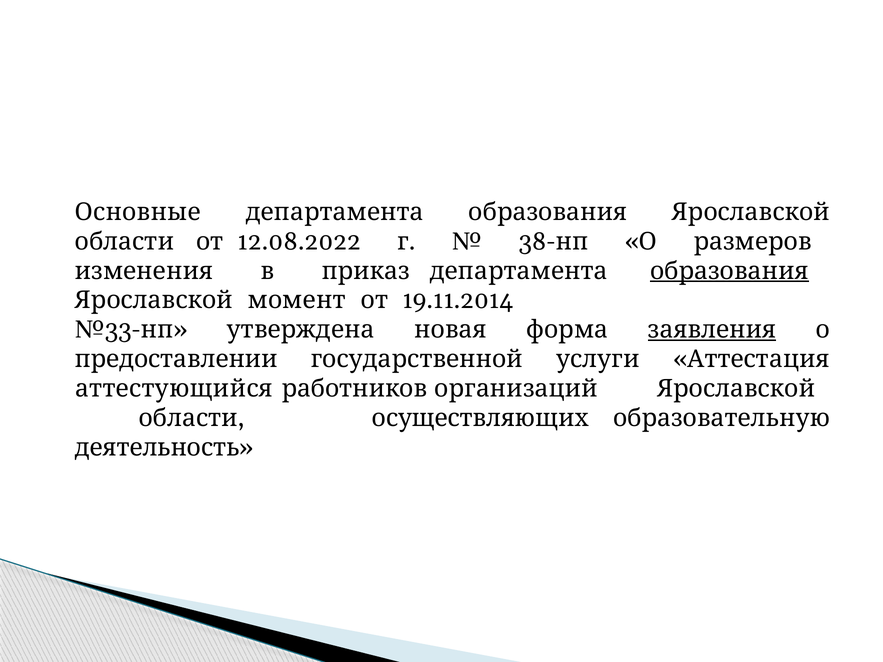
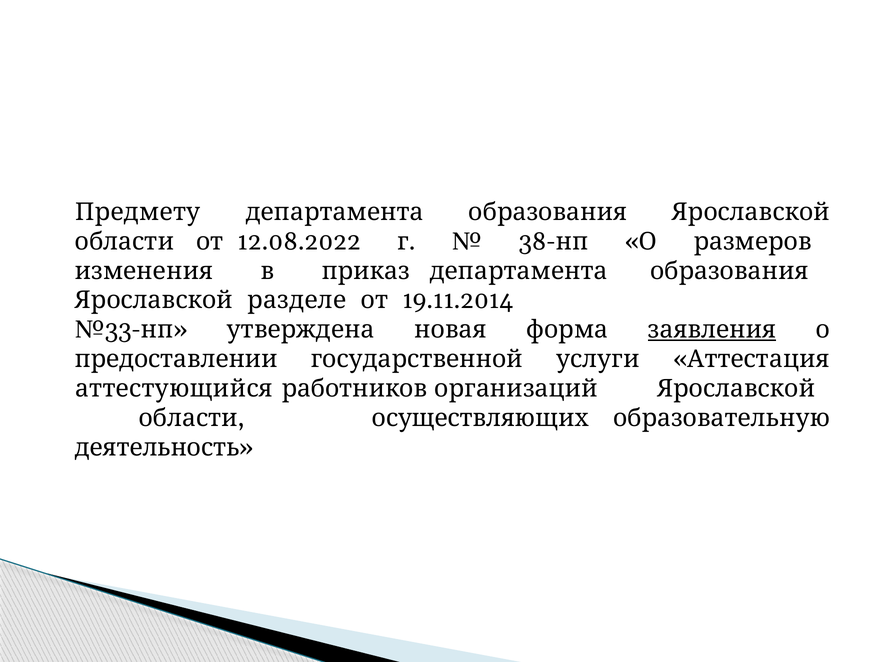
Основные: Основные -> Предмету (138, 212)
образования underline: present -> none (729, 271)
момент: момент -> разделе (297, 300)
